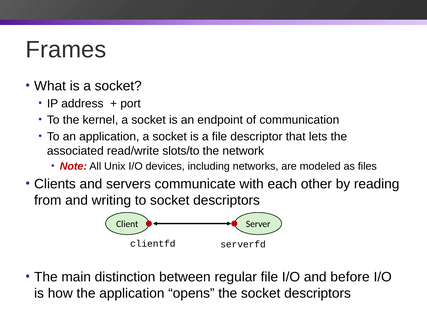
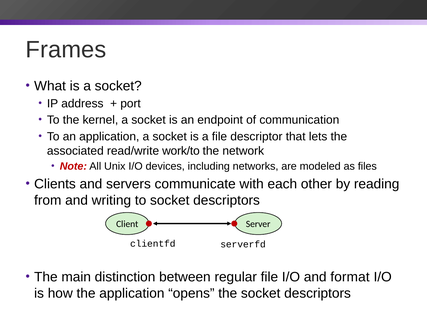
slots/to: slots/to -> work/to (181, 151)
before: before -> format (350, 277)
